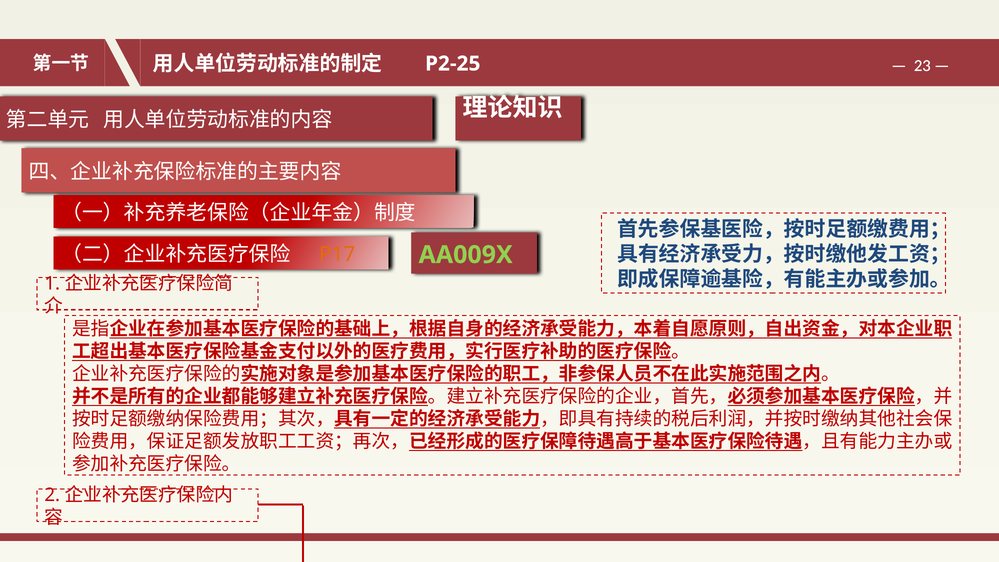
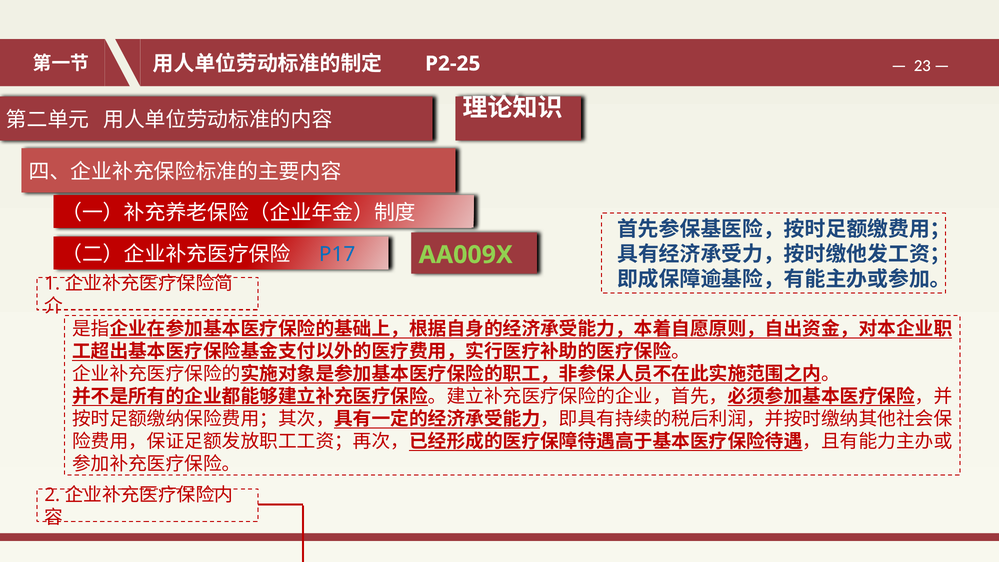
P17 colour: orange -> blue (337, 254)
